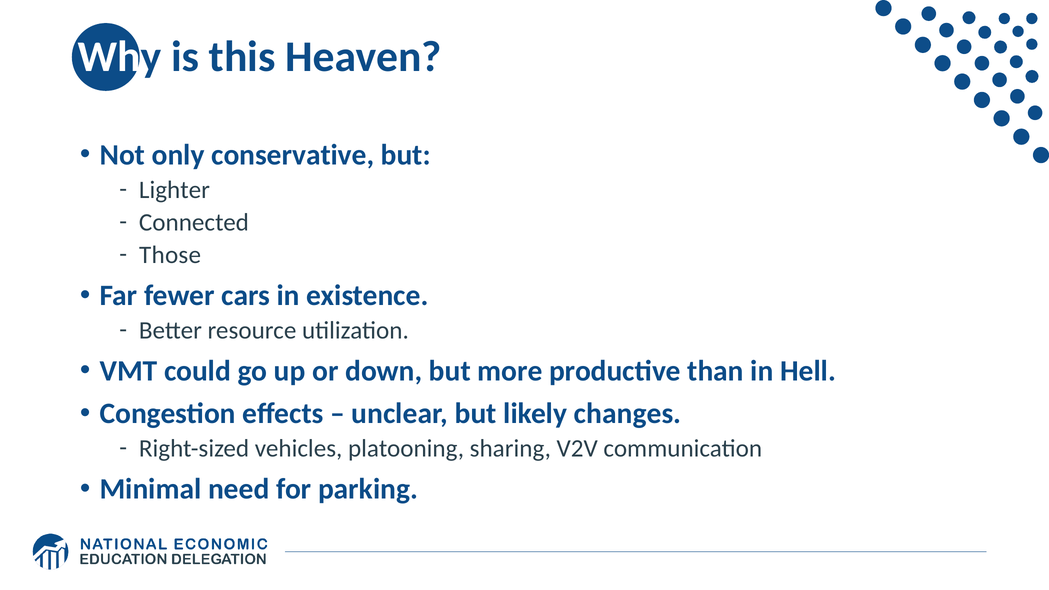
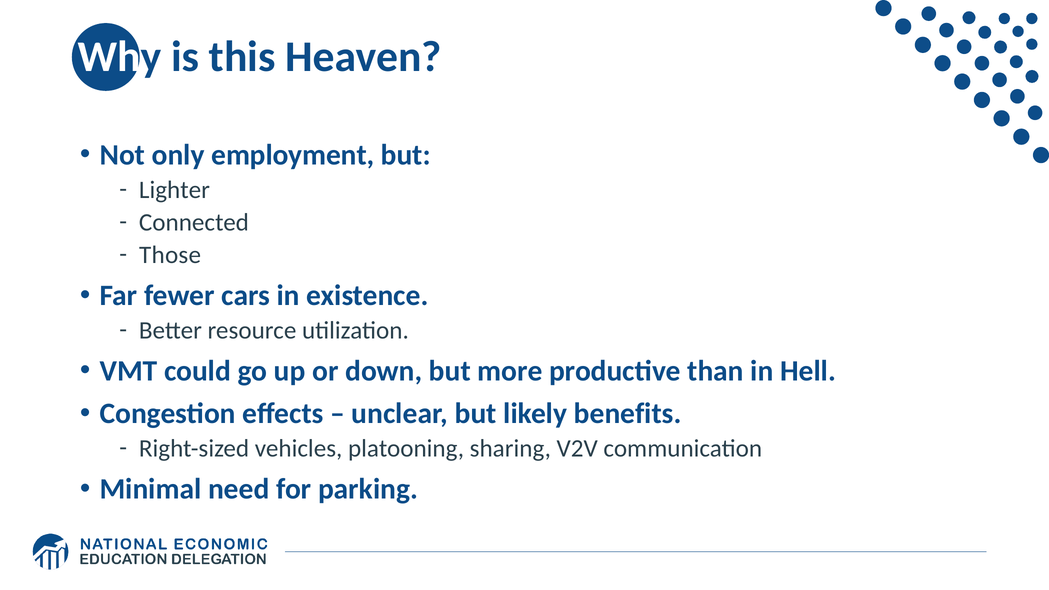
conservative: conservative -> employment (293, 155)
changes: changes -> benefits (628, 414)
